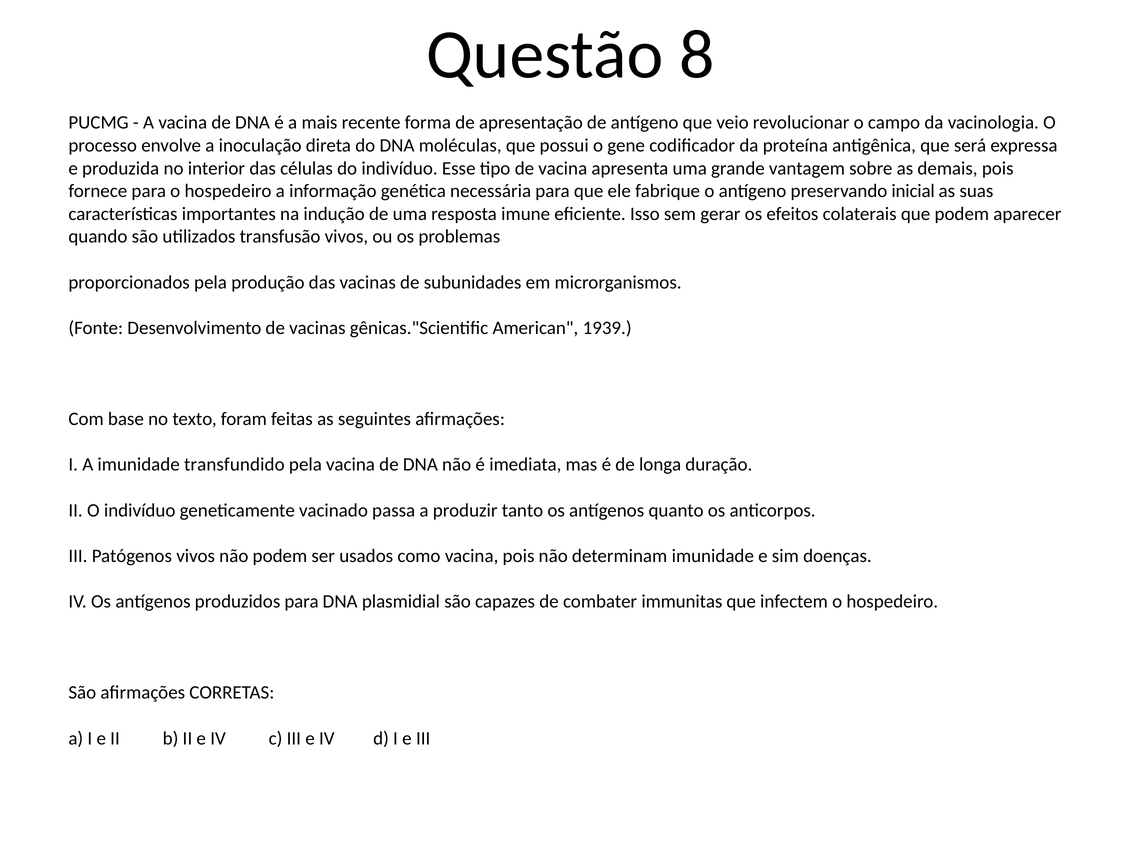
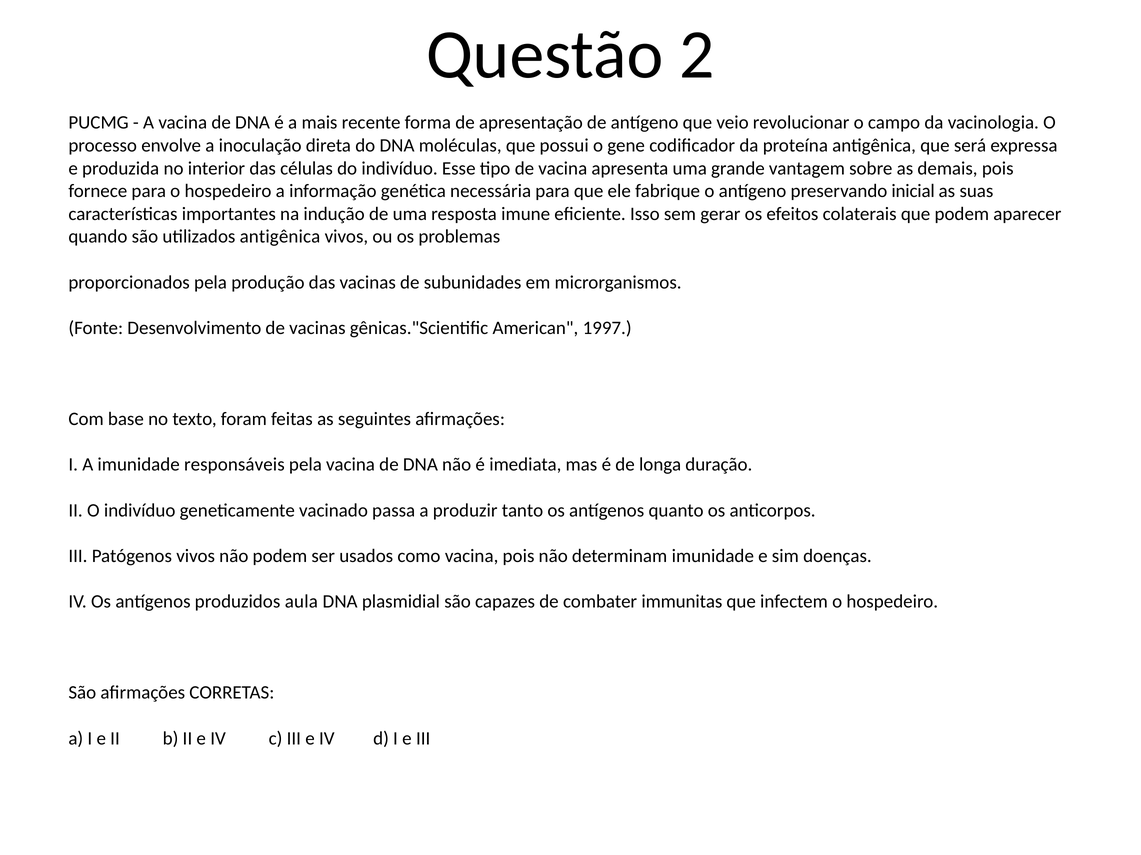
8: 8 -> 2 (697, 55)
utilizados transfusão: transfusão -> antigênica (280, 237)
1939: 1939 -> 1997 (607, 328)
transfundido: transfundido -> responsáveis (234, 465)
produzidos para: para -> aula (301, 602)
